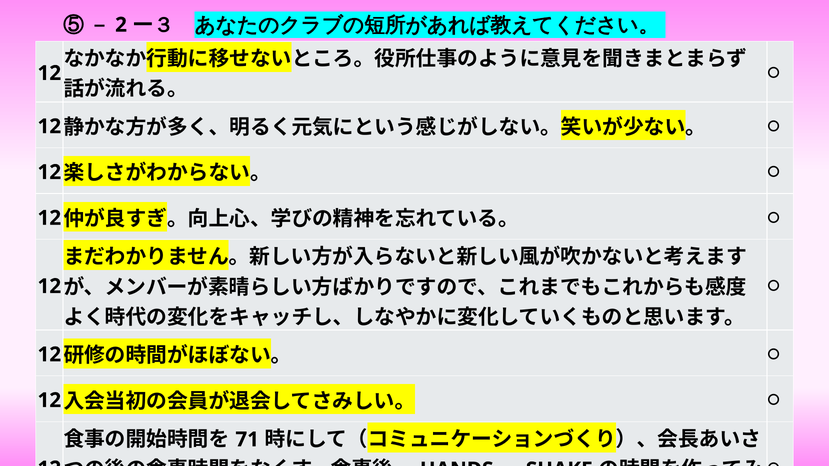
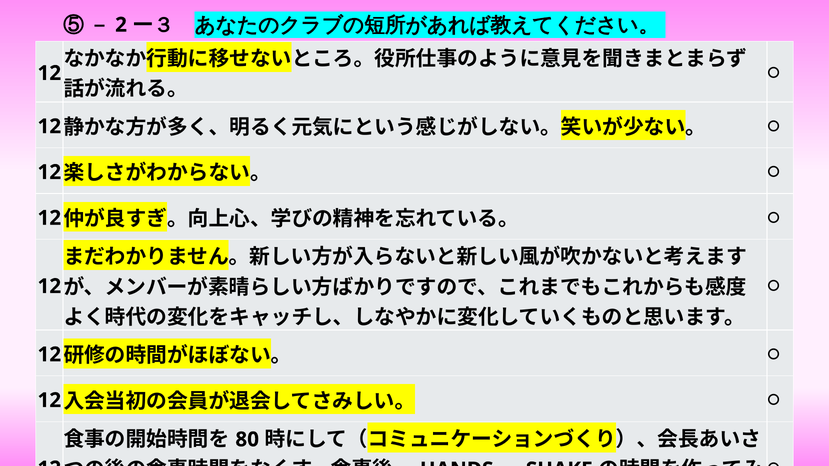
71: 71 -> 80 (247, 440)
